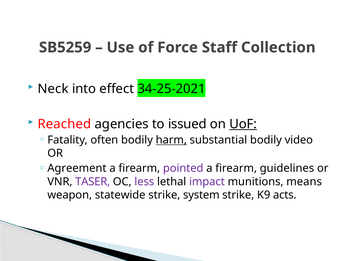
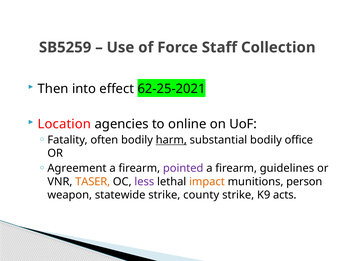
Neck: Neck -> Then (53, 89)
34-25-2021: 34-25-2021 -> 62-25-2021 (172, 89)
Reached: Reached -> Location (64, 124)
issued: issued -> online (187, 124)
UoF underline: present -> none (243, 124)
video: video -> office (299, 140)
TASER colour: purple -> orange (93, 182)
impact colour: purple -> orange (207, 182)
means: means -> person (304, 182)
system: system -> county (201, 195)
